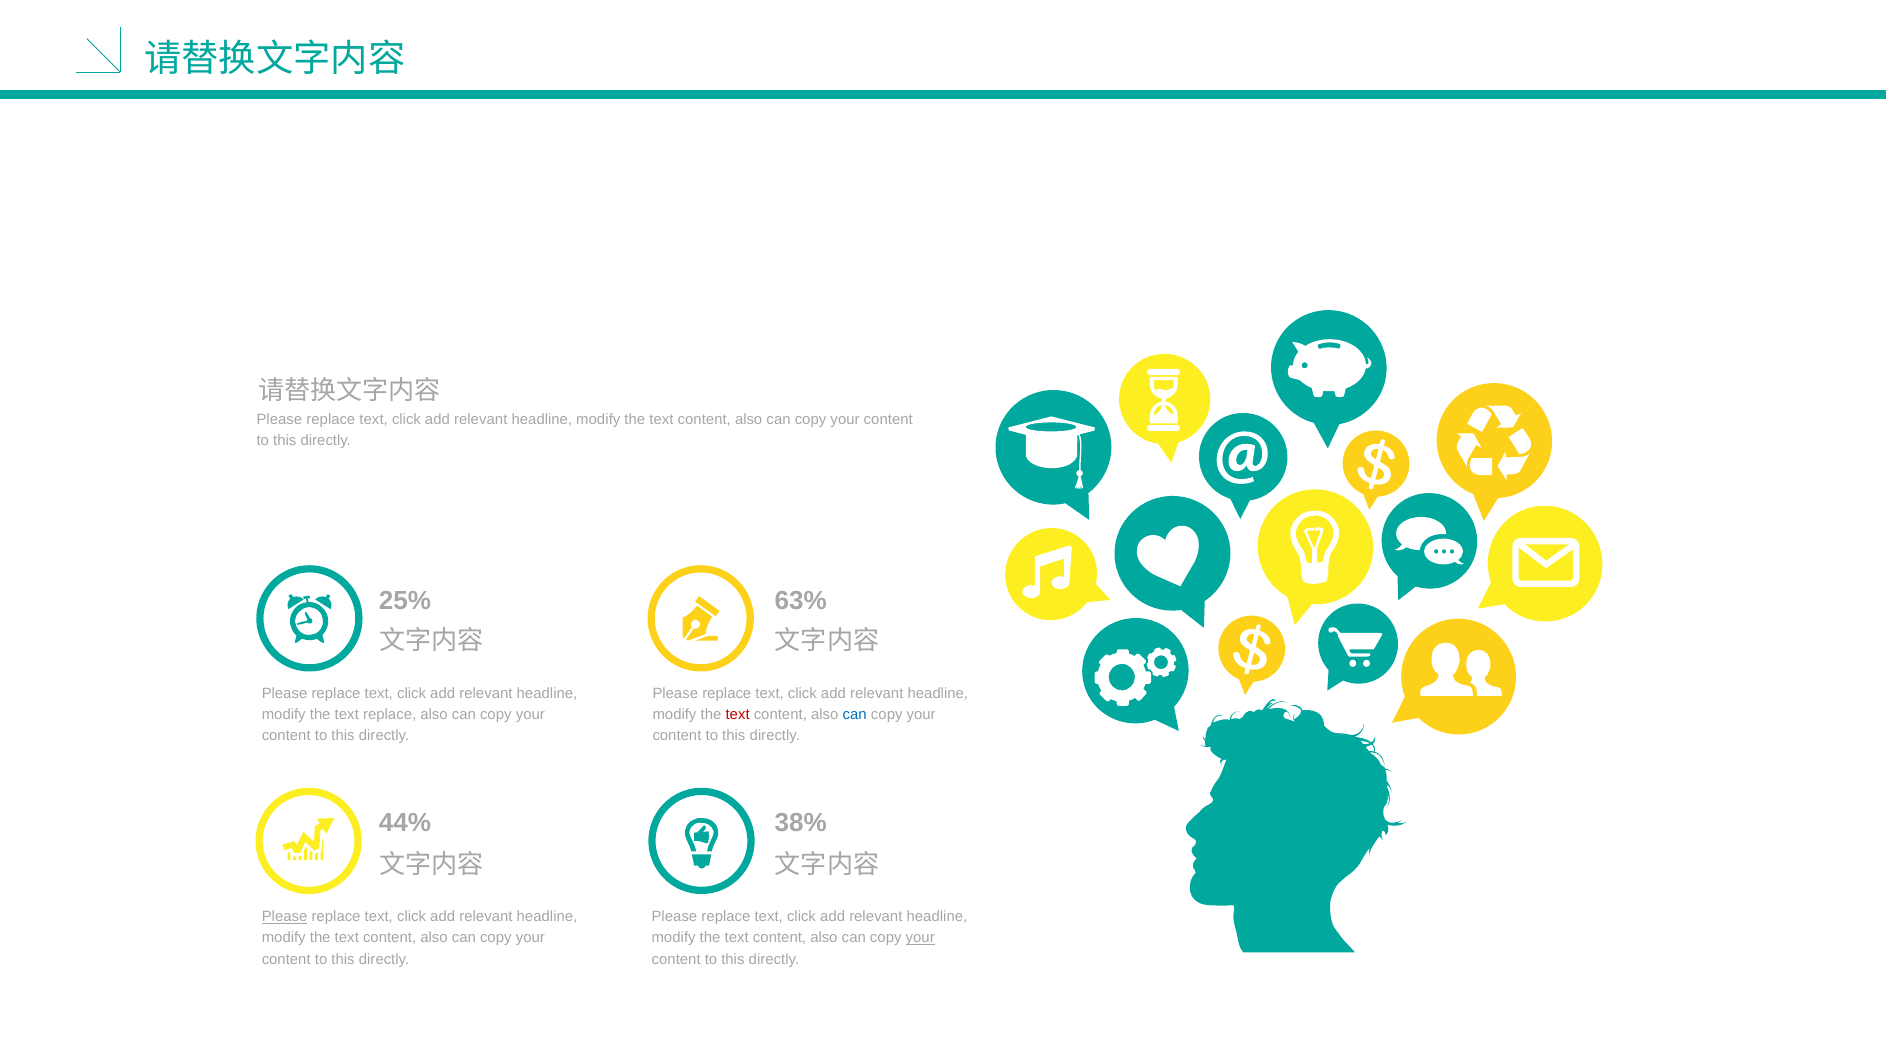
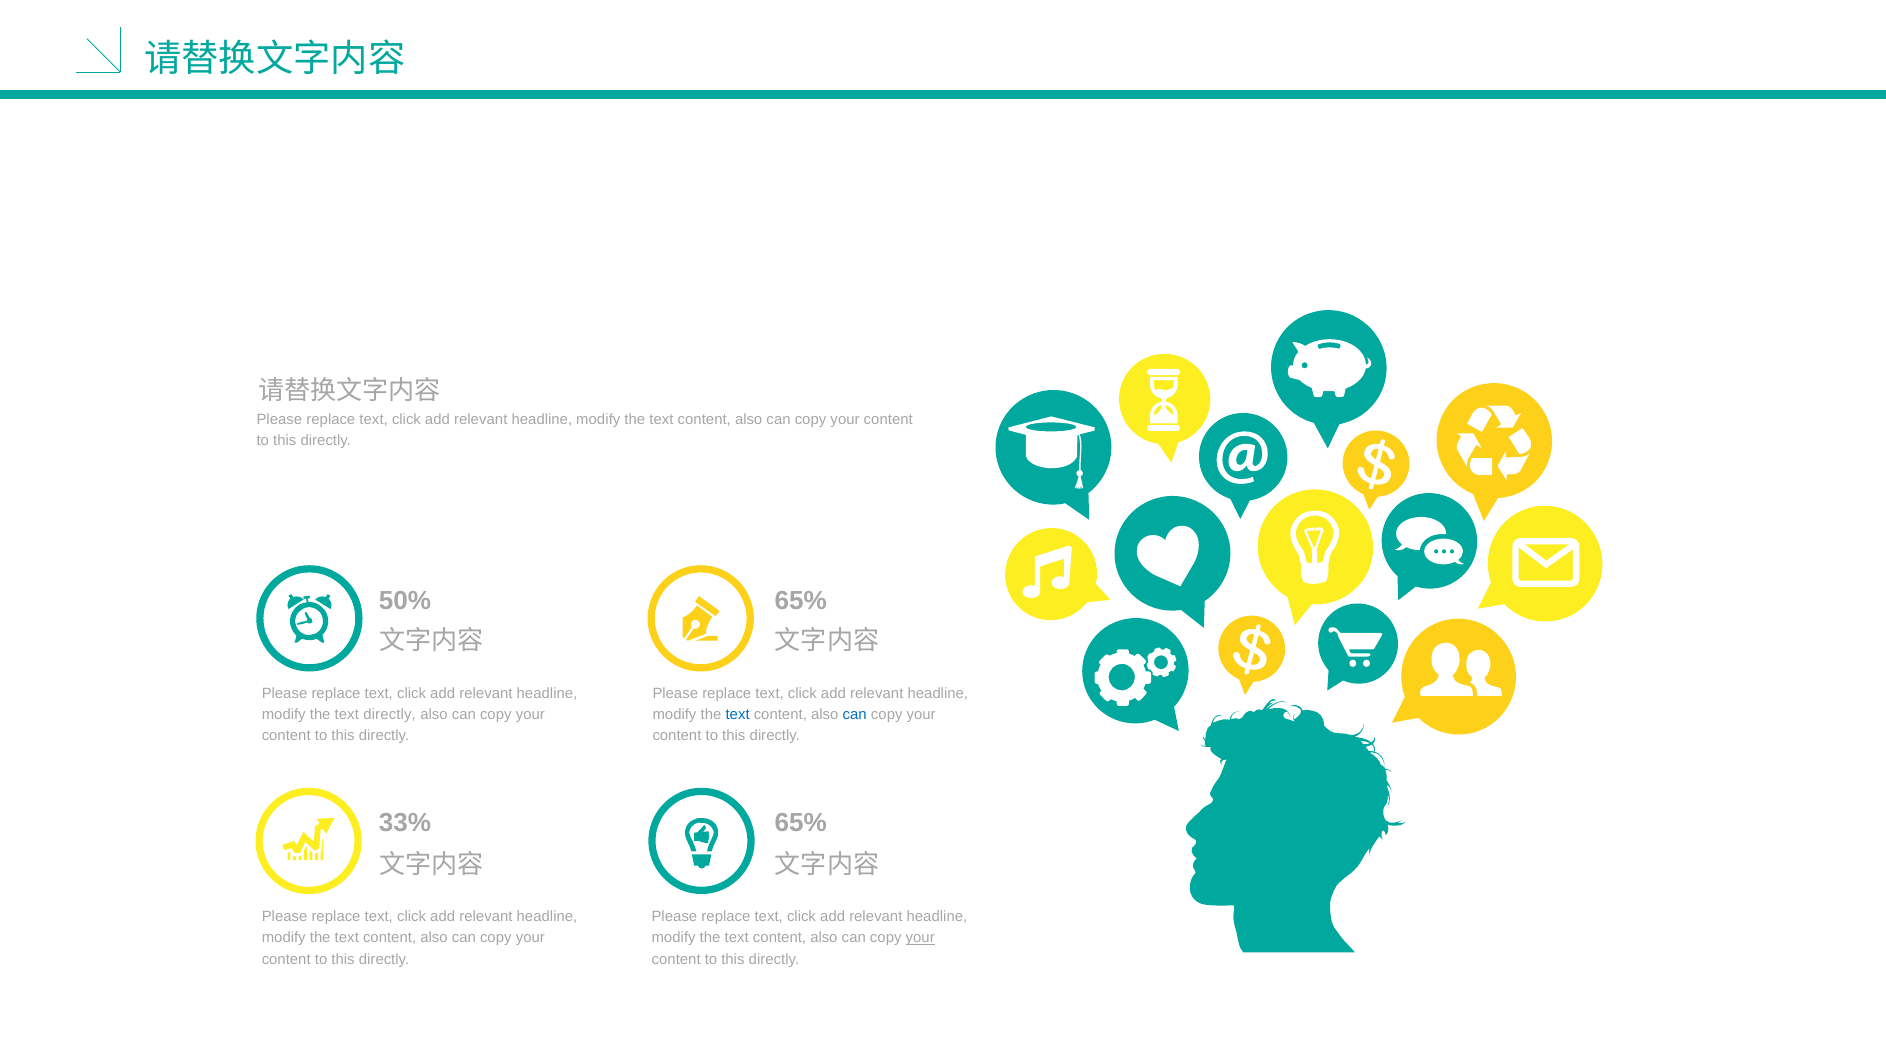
25%: 25% -> 50% (405, 601)
63%: 63% -> 65% (801, 601)
text replace: replace -> directly (390, 714)
text colour: red -> blue (738, 714)
44%: 44% -> 33% (405, 823)
38%: 38% -> 65% (801, 823)
Please underline: present -> none (285, 917)
